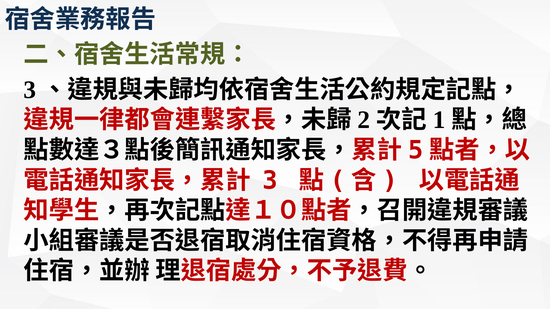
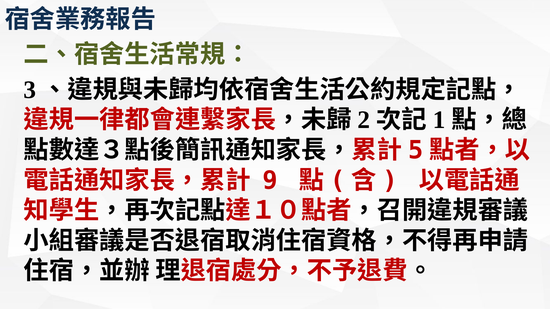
3: 3 -> 9 (270, 181)
